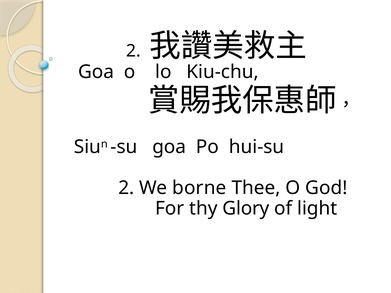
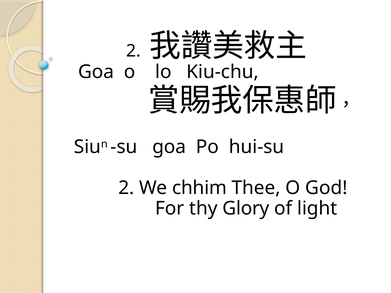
borne: borne -> chhim (199, 188)
